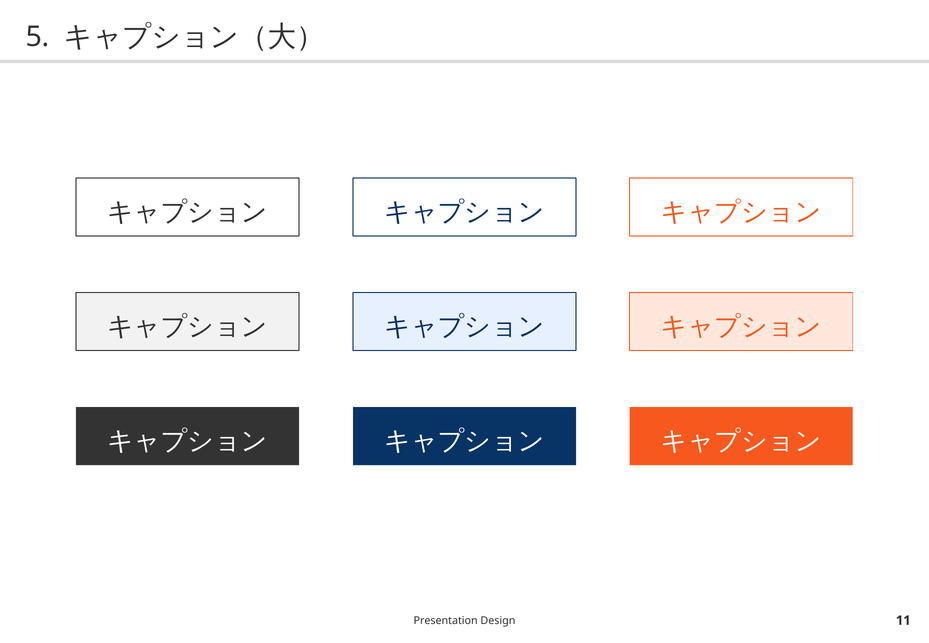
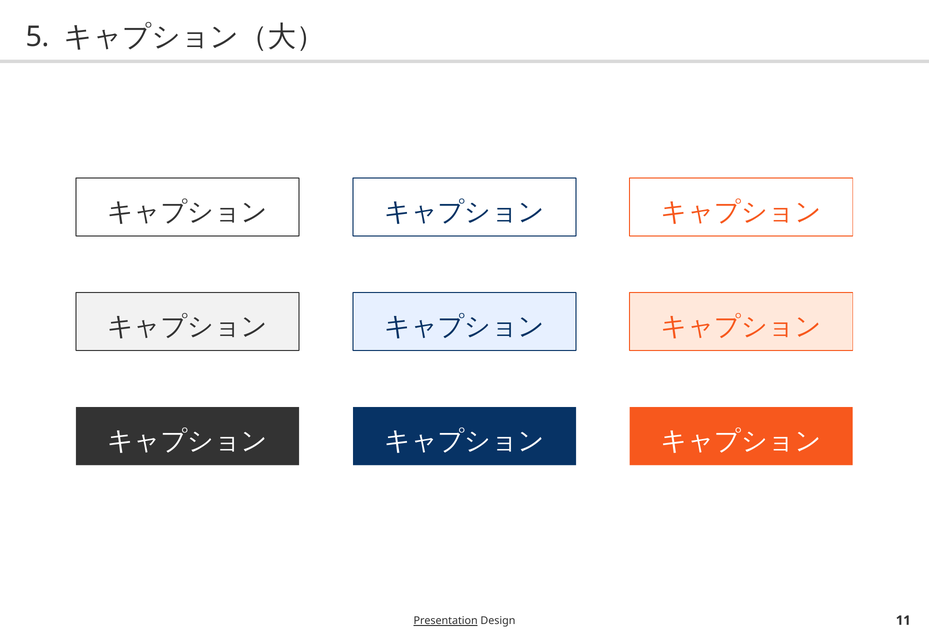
Presentation underline: none -> present (446, 621)
